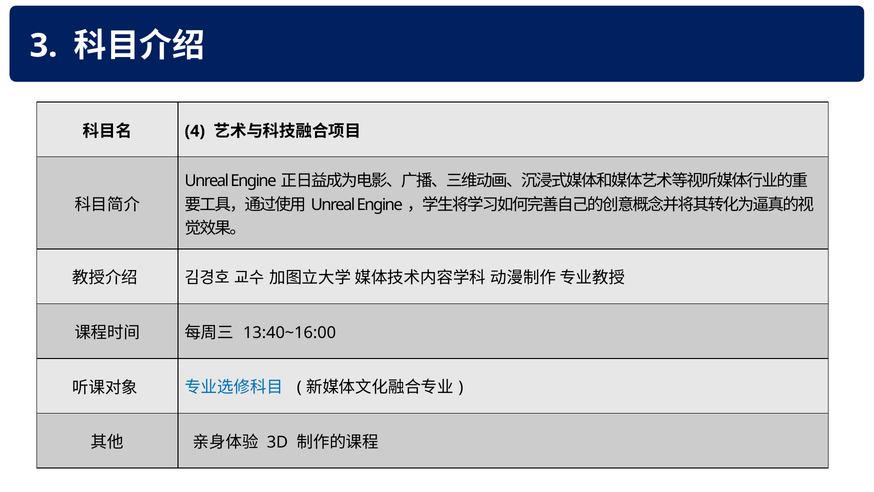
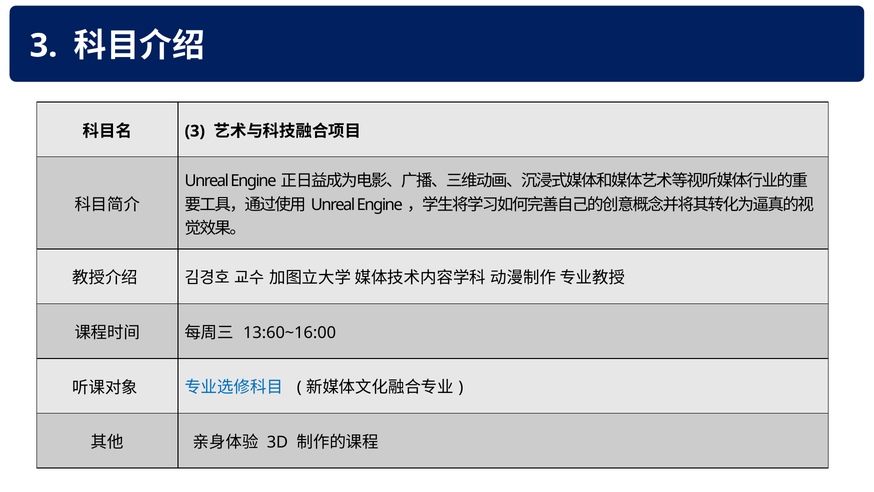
4: 4 -> 3 (195, 131)
13:40~16:00: 13:40~16:00 -> 13:60~16:00 (290, 333)
